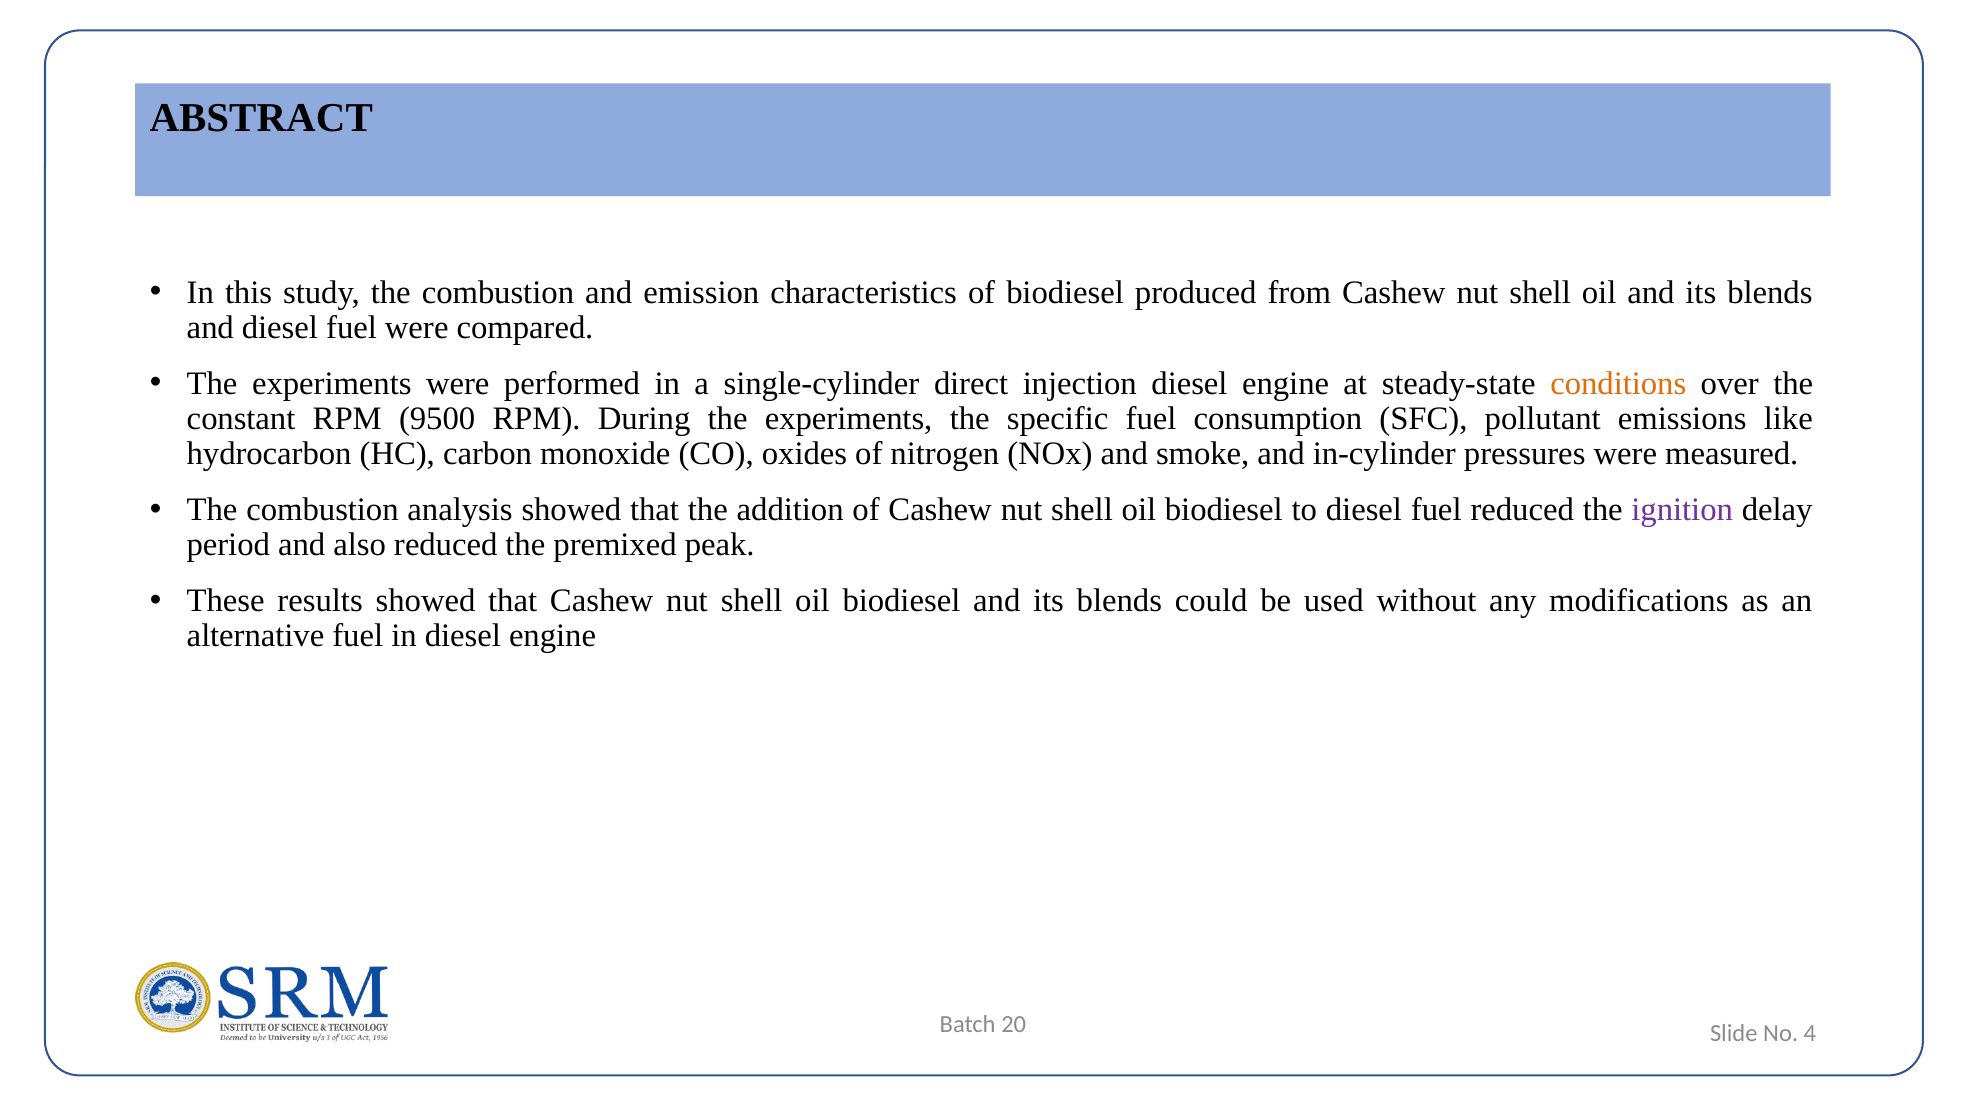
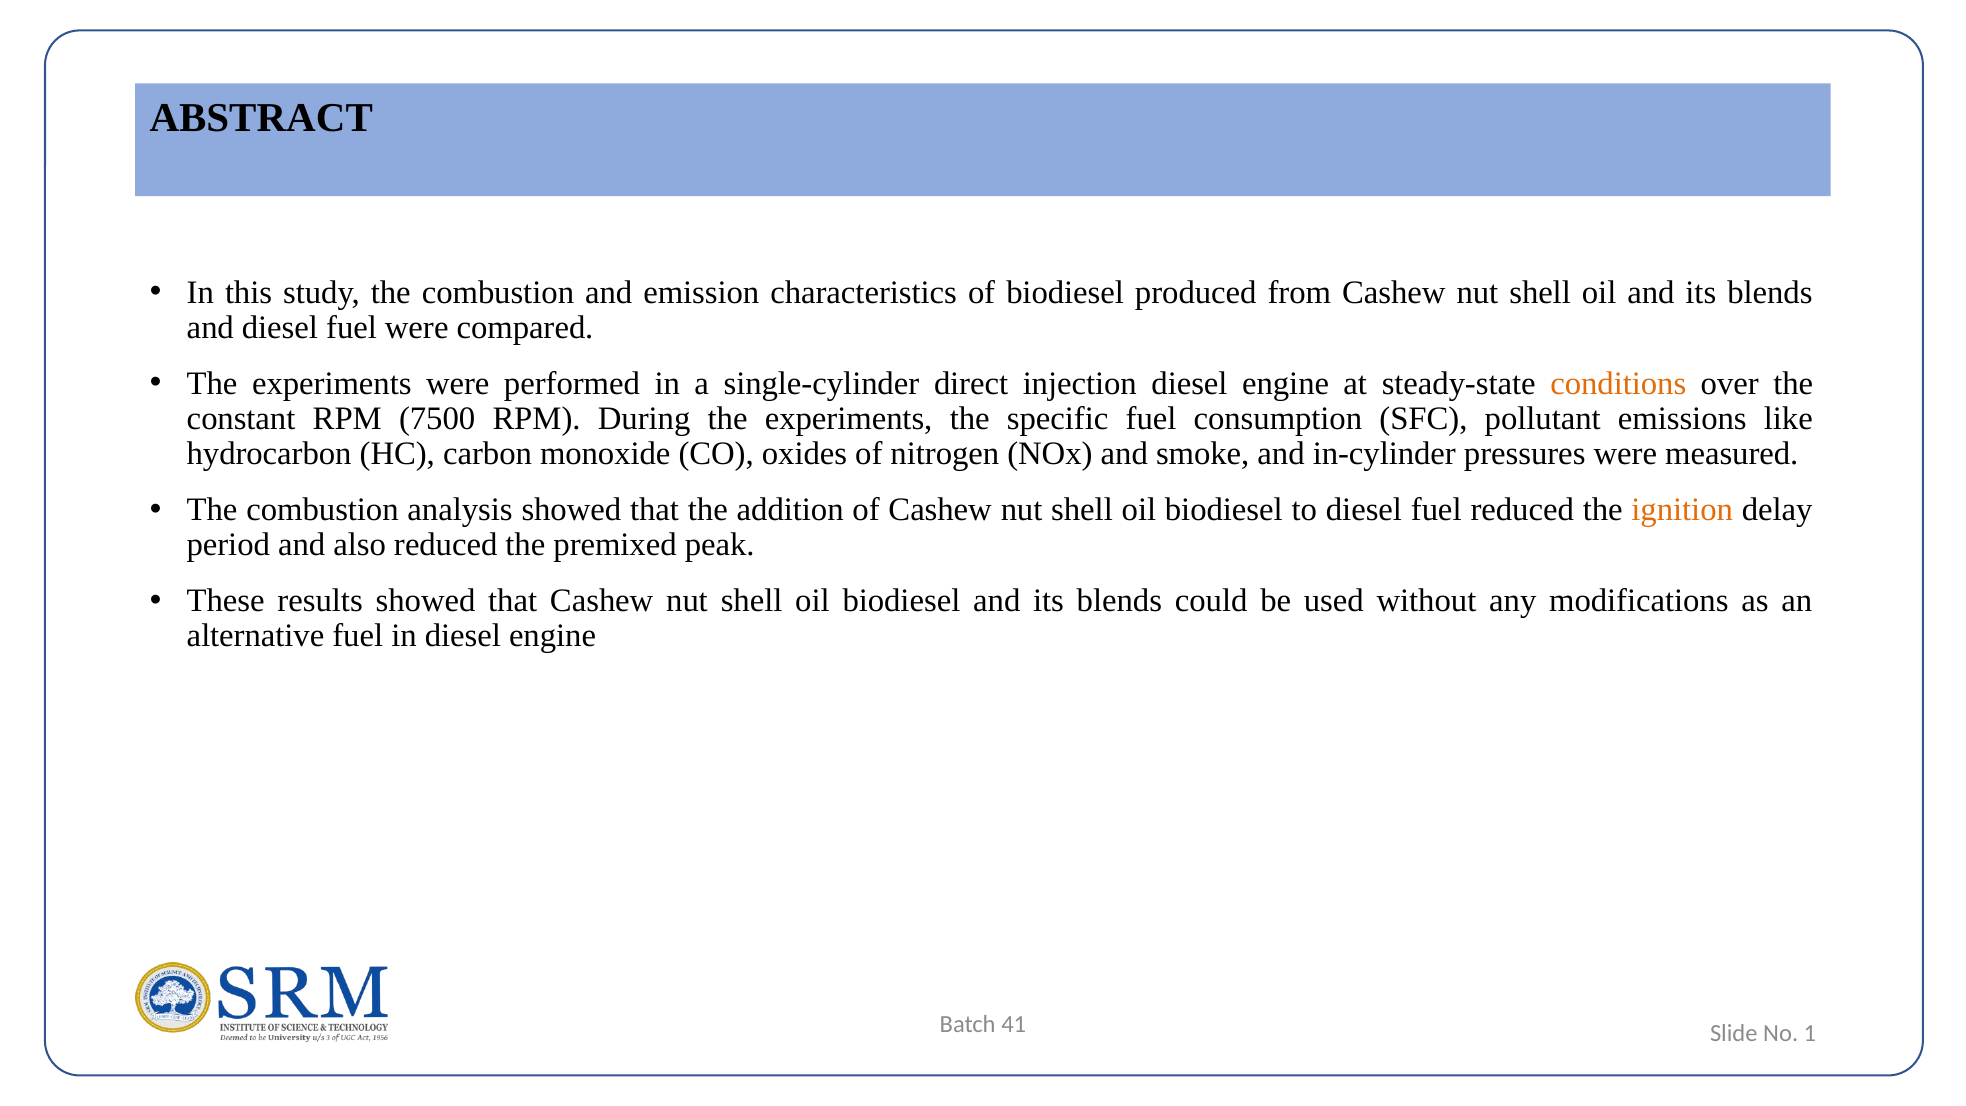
9500: 9500 -> 7500 (437, 419)
ignition colour: purple -> orange (1682, 510)
20: 20 -> 41 (1014, 1024)
4: 4 -> 1 (1810, 1033)
